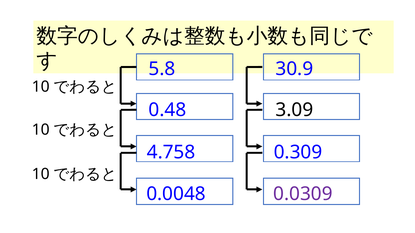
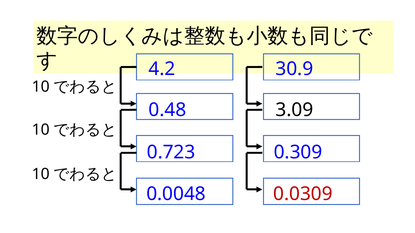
5.8: 5.8 -> 4.2 (162, 69)
4.758: 4.758 -> 0.723 (171, 152)
0.0309 colour: purple -> red (303, 194)
